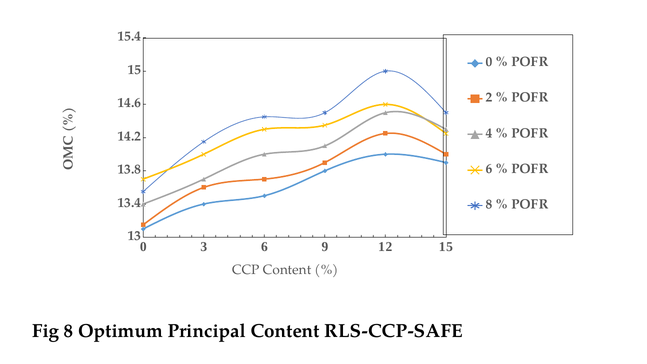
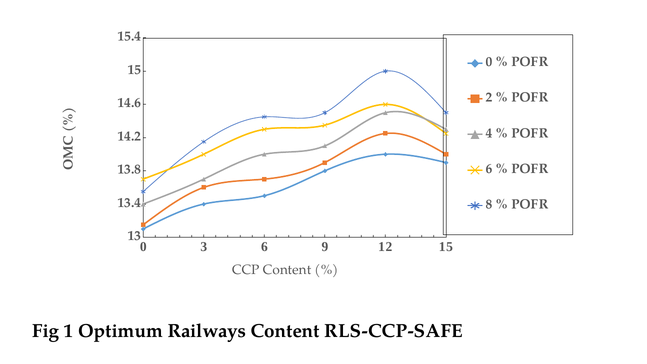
Fig 8: 8 -> 1 (69, 331)
Principal: Principal -> Railways (207, 331)
